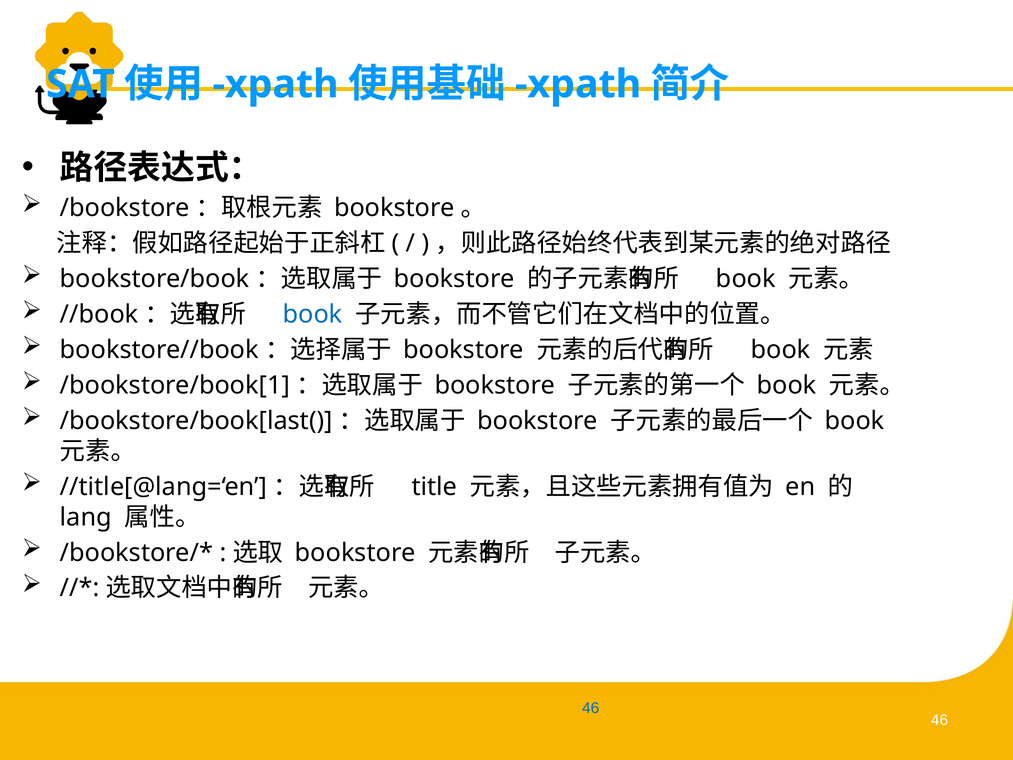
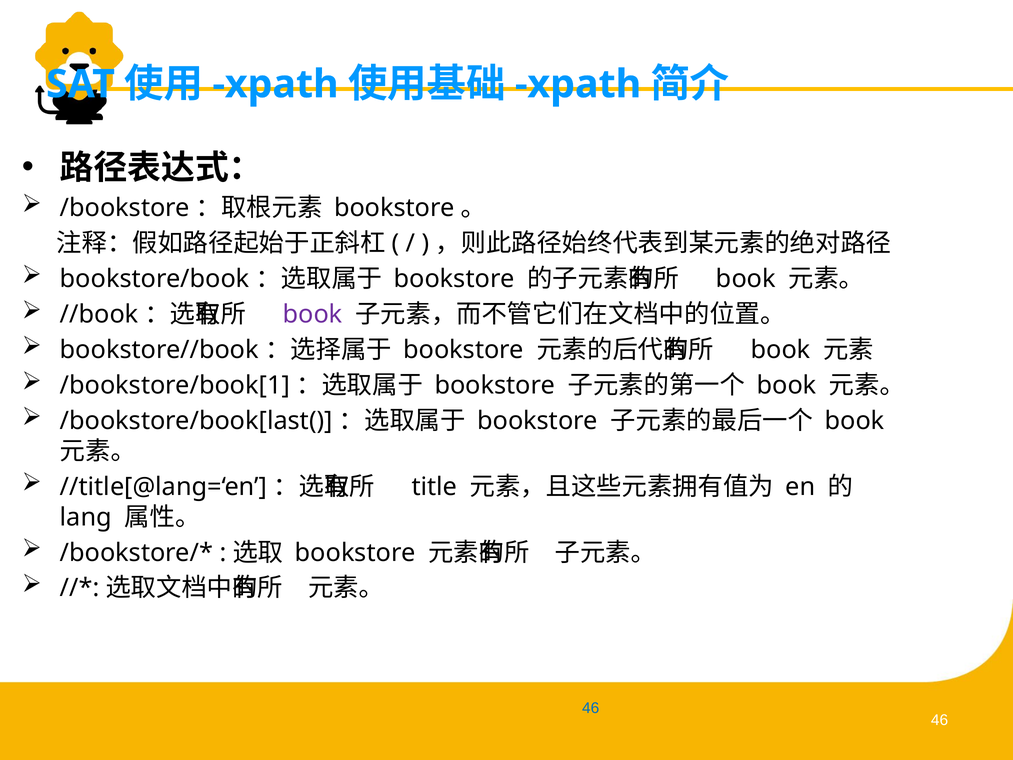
book colour: blue -> purple (313, 314)
